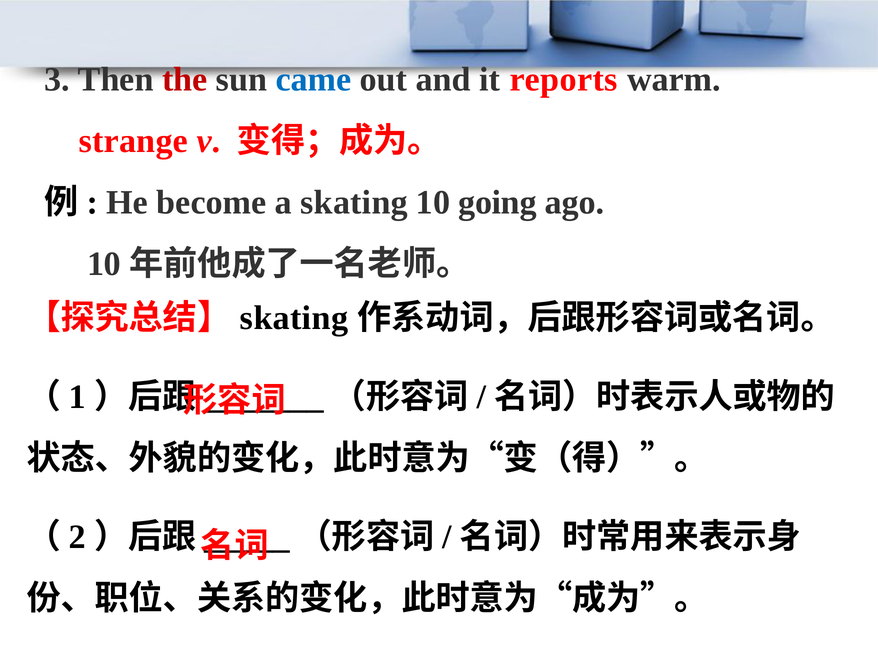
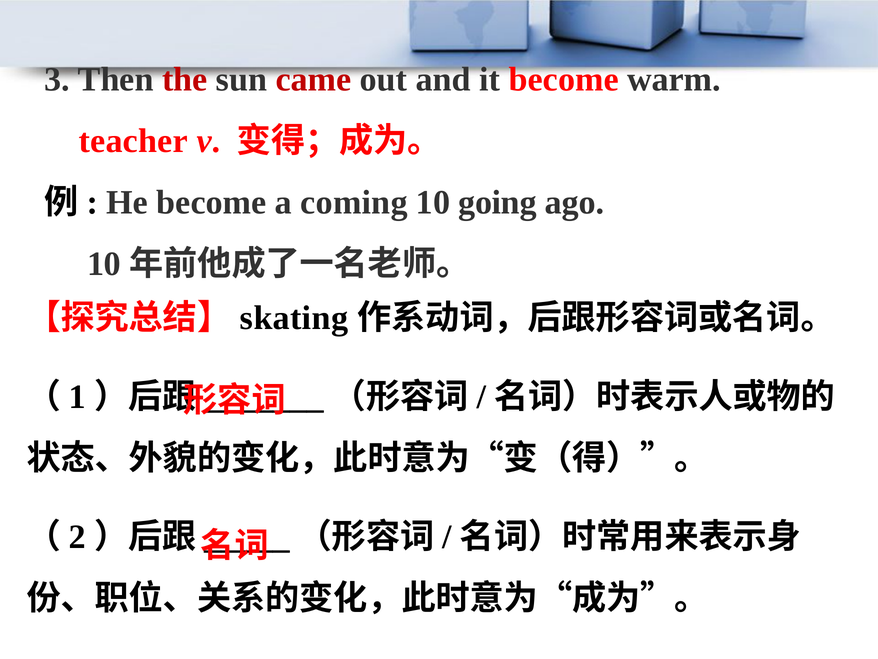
came colour: blue -> red (313, 79)
it reports: reports -> become (564, 79)
strange: strange -> teacher (133, 141)
a skating: skating -> coming (354, 202)
